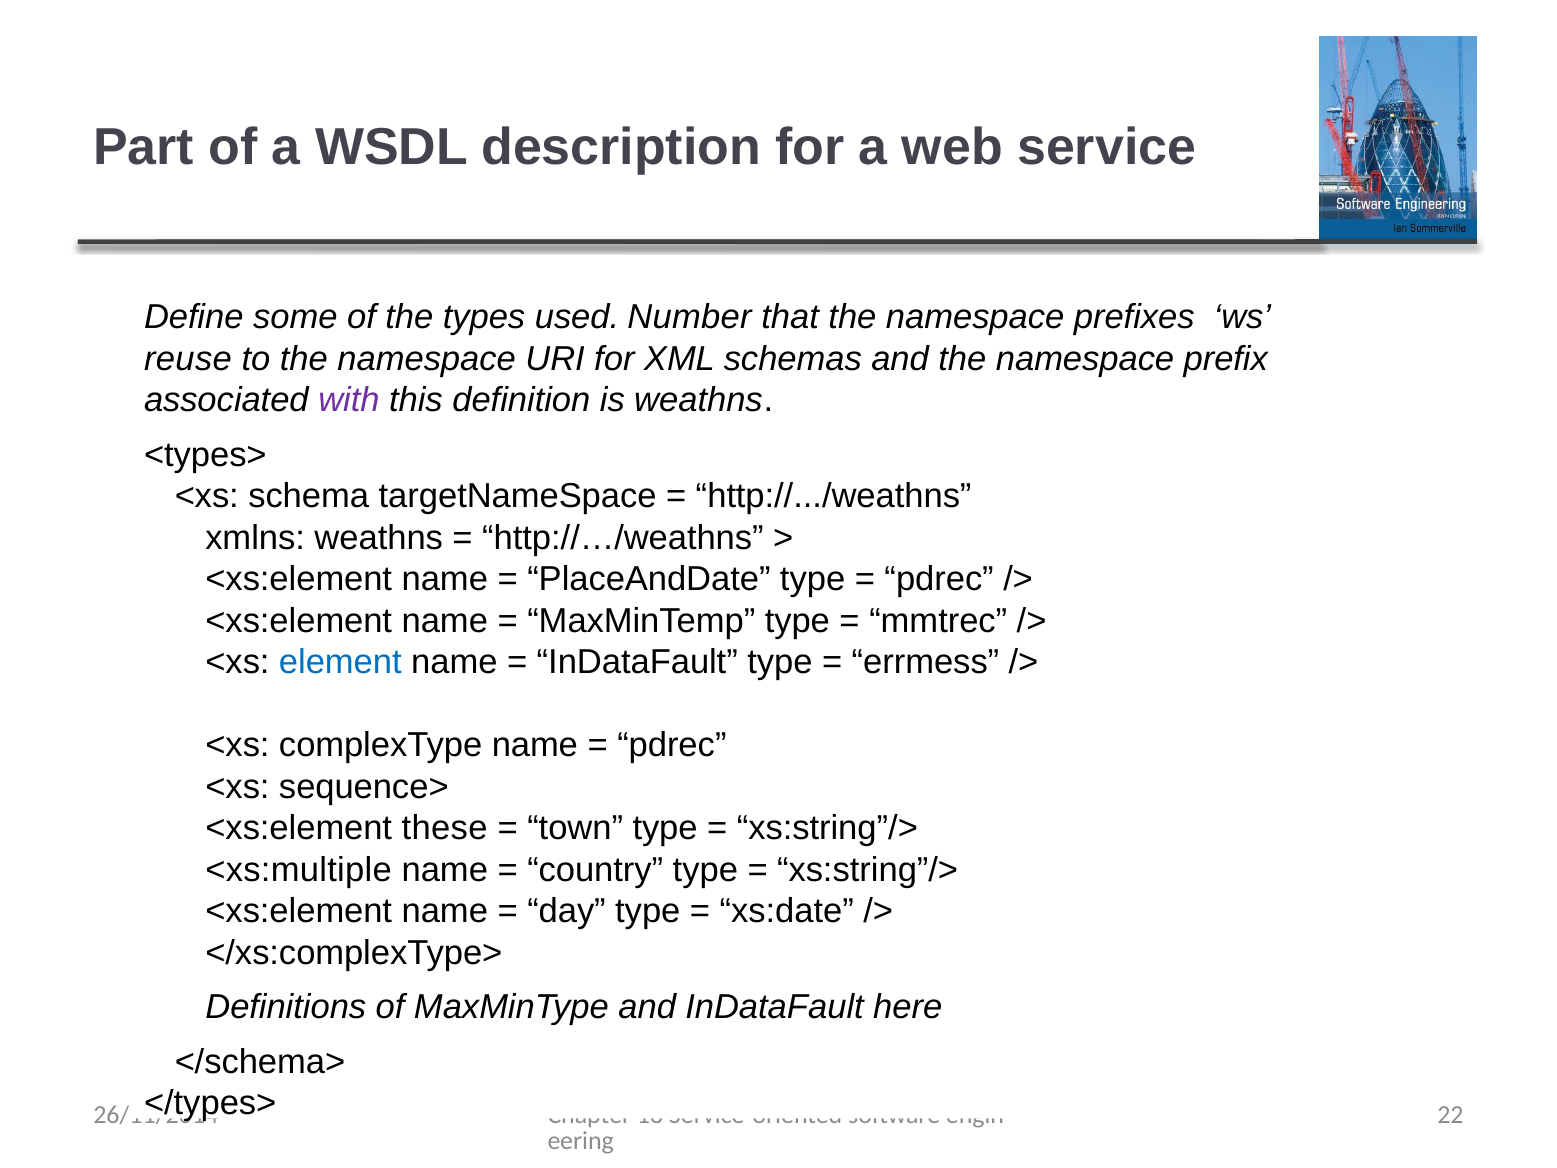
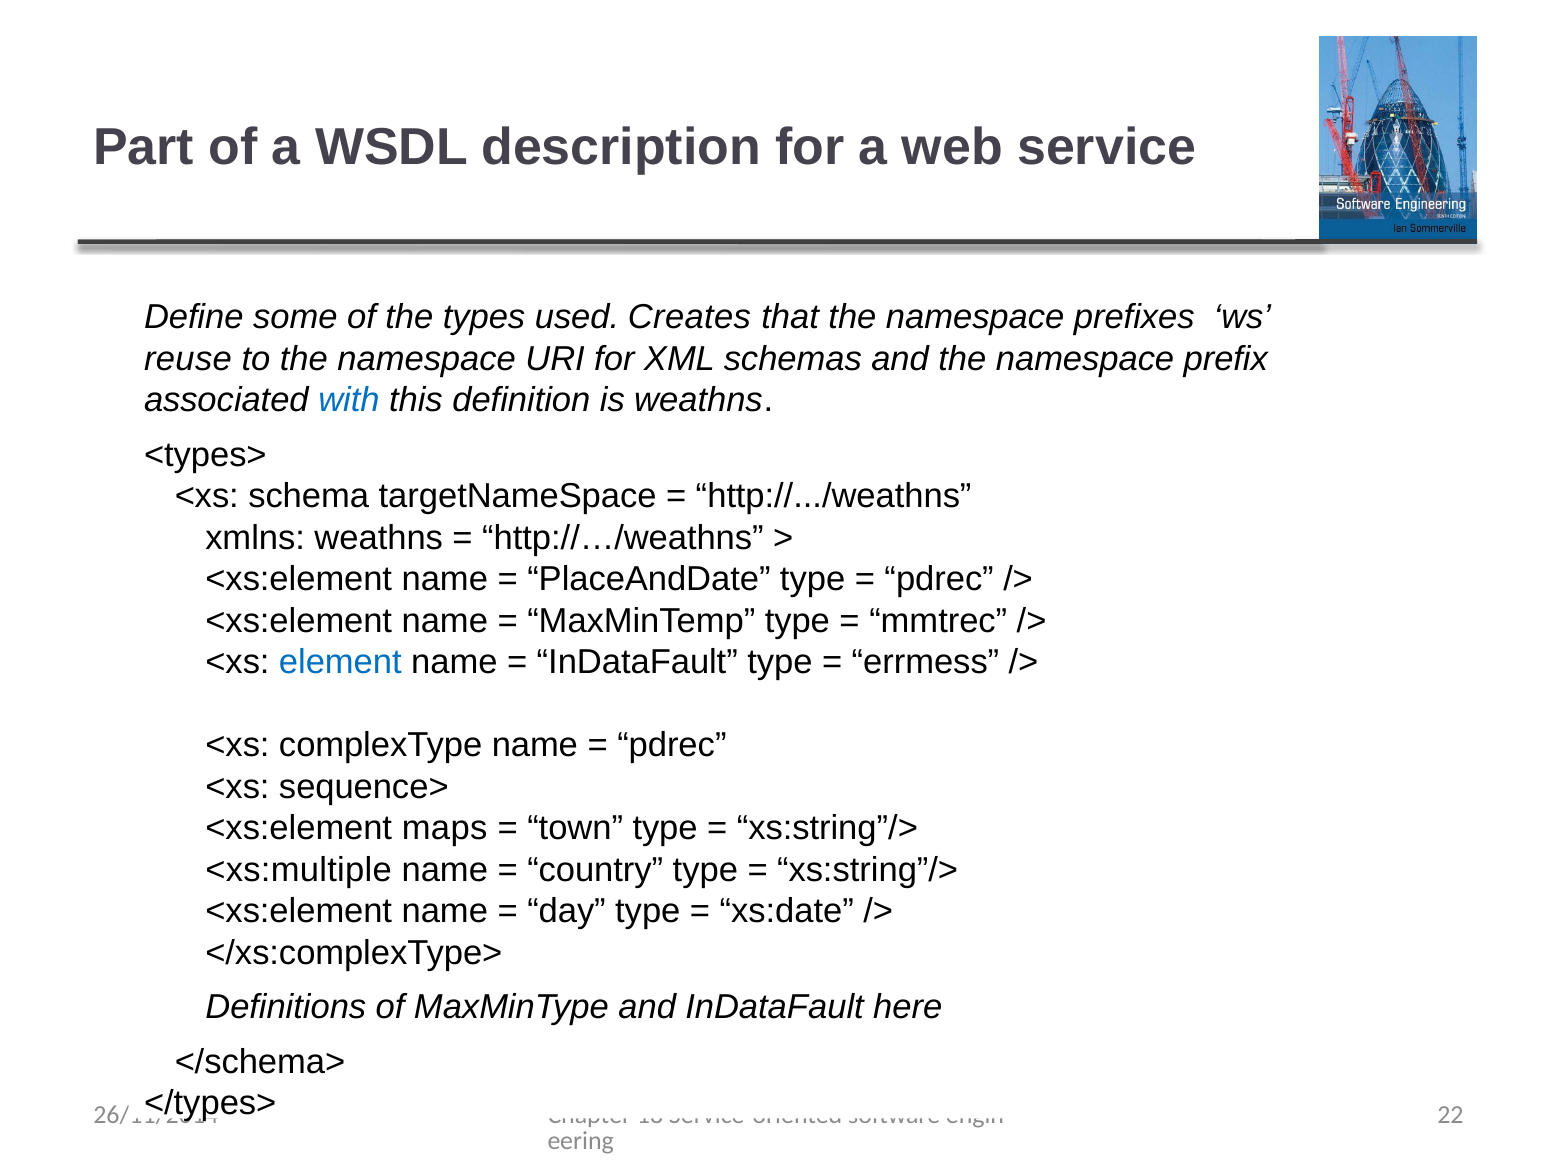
Number: Number -> Creates (689, 317)
with colour: purple -> blue (349, 400)
these: these -> maps (445, 828)
